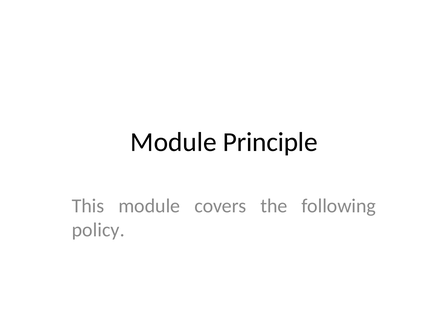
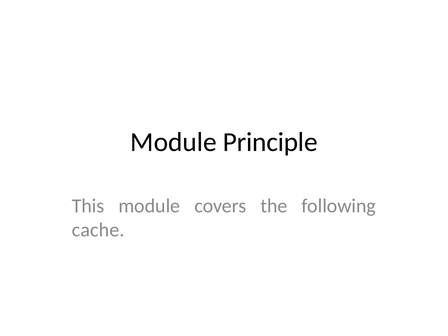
policy: policy -> cache (98, 230)
